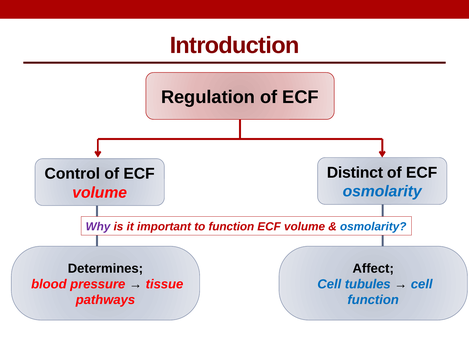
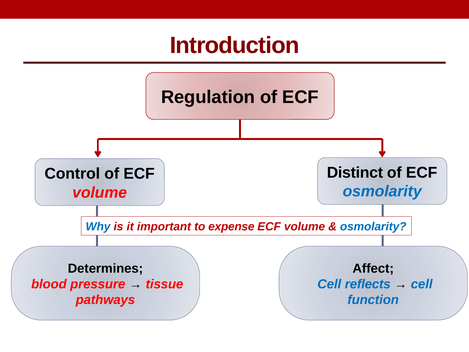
Why colour: purple -> blue (98, 227)
to function: function -> expense (231, 227)
tubules: tubules -> reflects (368, 284)
